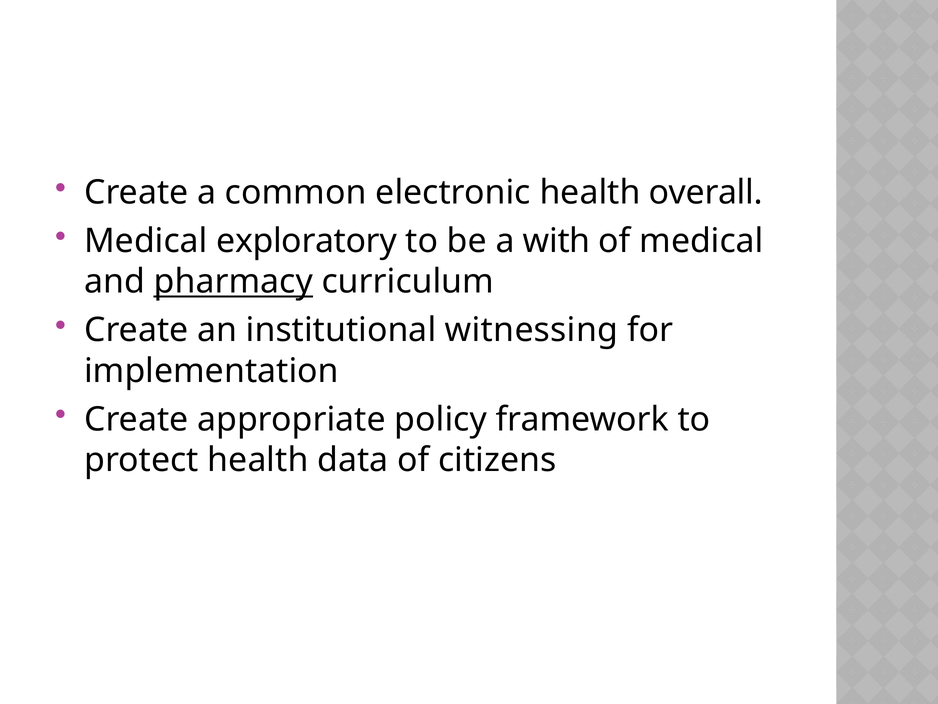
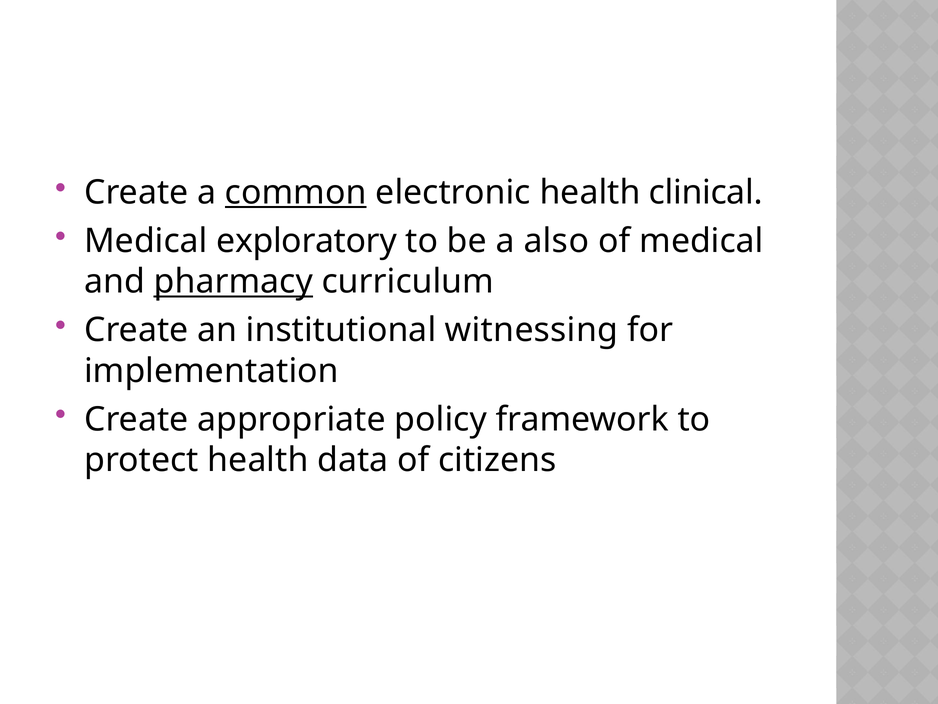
common underline: none -> present (296, 192)
overall: overall -> clinical (706, 192)
with: with -> also (556, 241)
